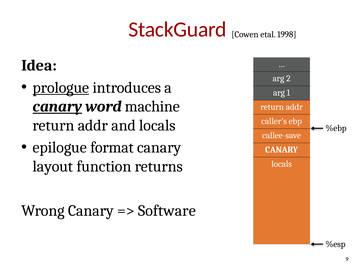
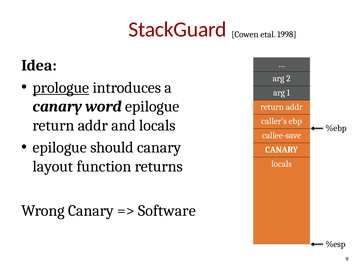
canary underline: present -> none (57, 107)
word machine: machine -> epilogue (152, 107)
format: format -> should (112, 148)
